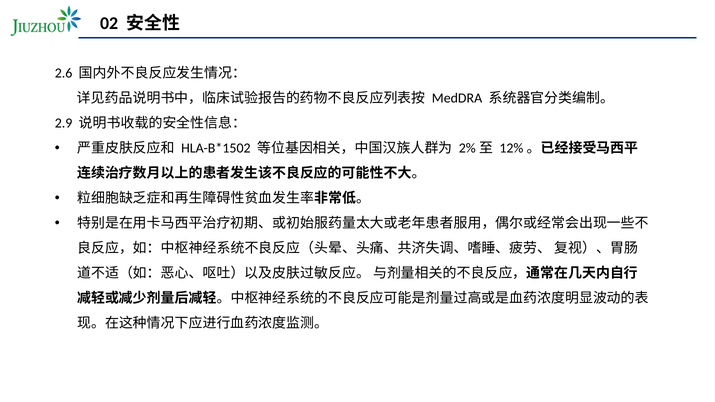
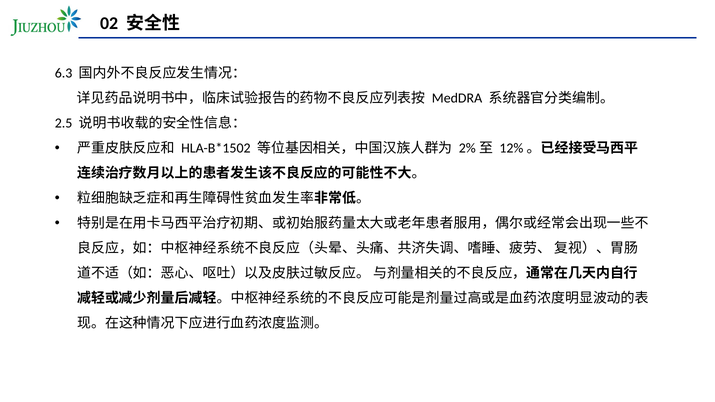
2.6: 2.6 -> 6.3 (64, 73)
2.9: 2.9 -> 2.5 (64, 123)
